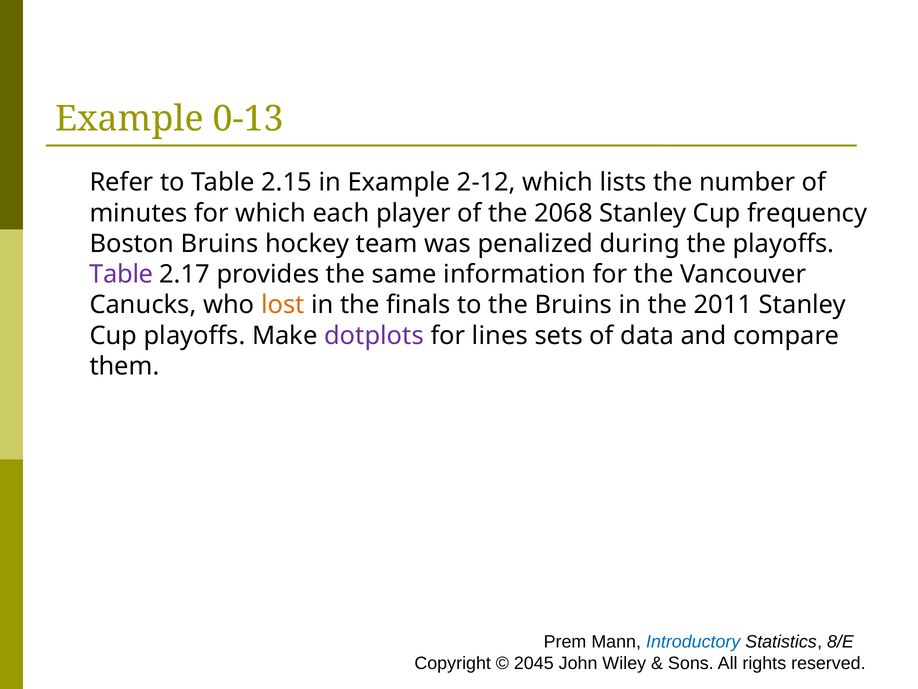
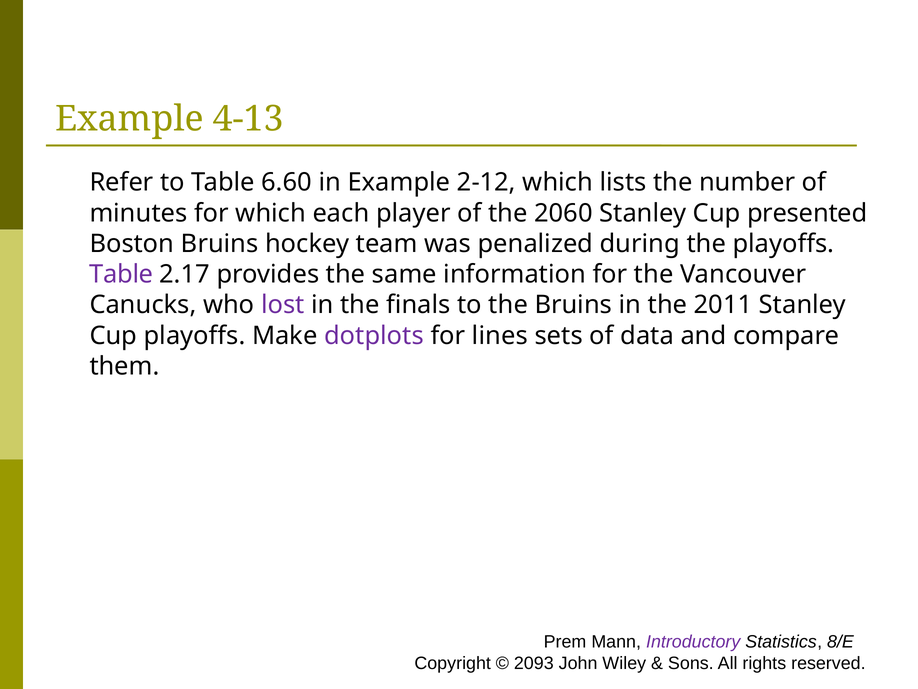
0-13: 0-13 -> 4-13 (248, 119)
2.15: 2.15 -> 6.60 (287, 182)
2068: 2068 -> 2060 (563, 213)
frequency: frequency -> presented (807, 213)
lost colour: orange -> purple (283, 305)
Introductory colour: blue -> purple (693, 641)
2045: 2045 -> 2093 (534, 663)
